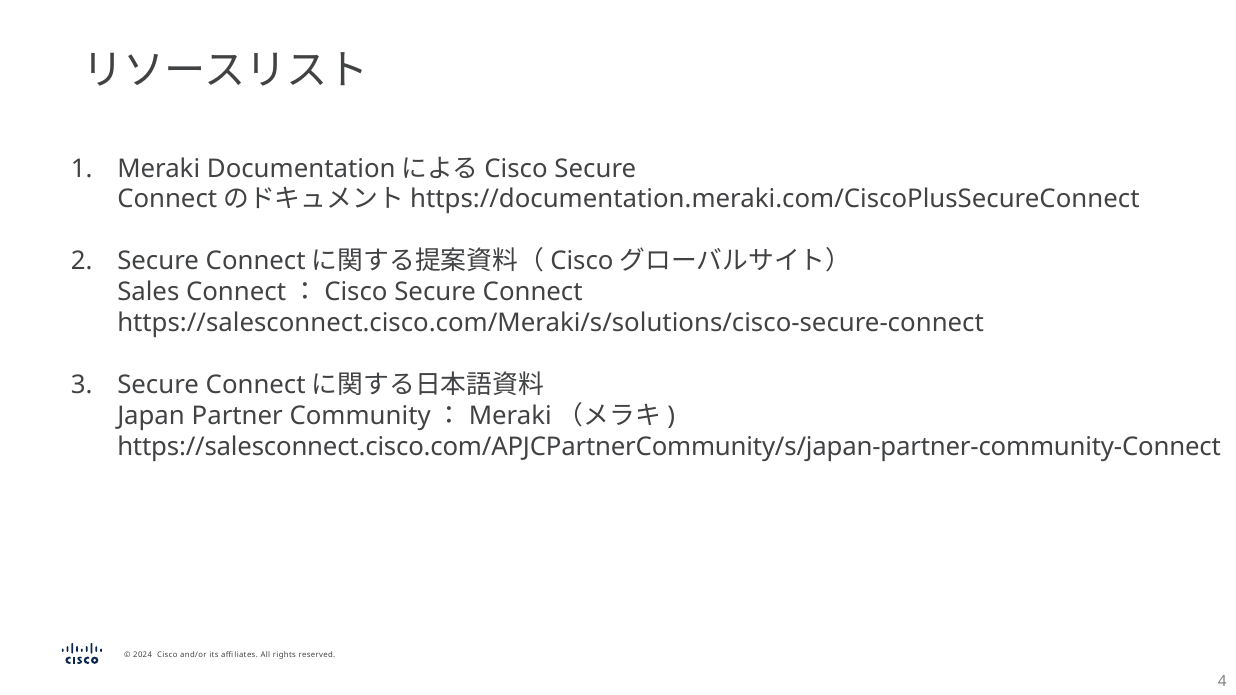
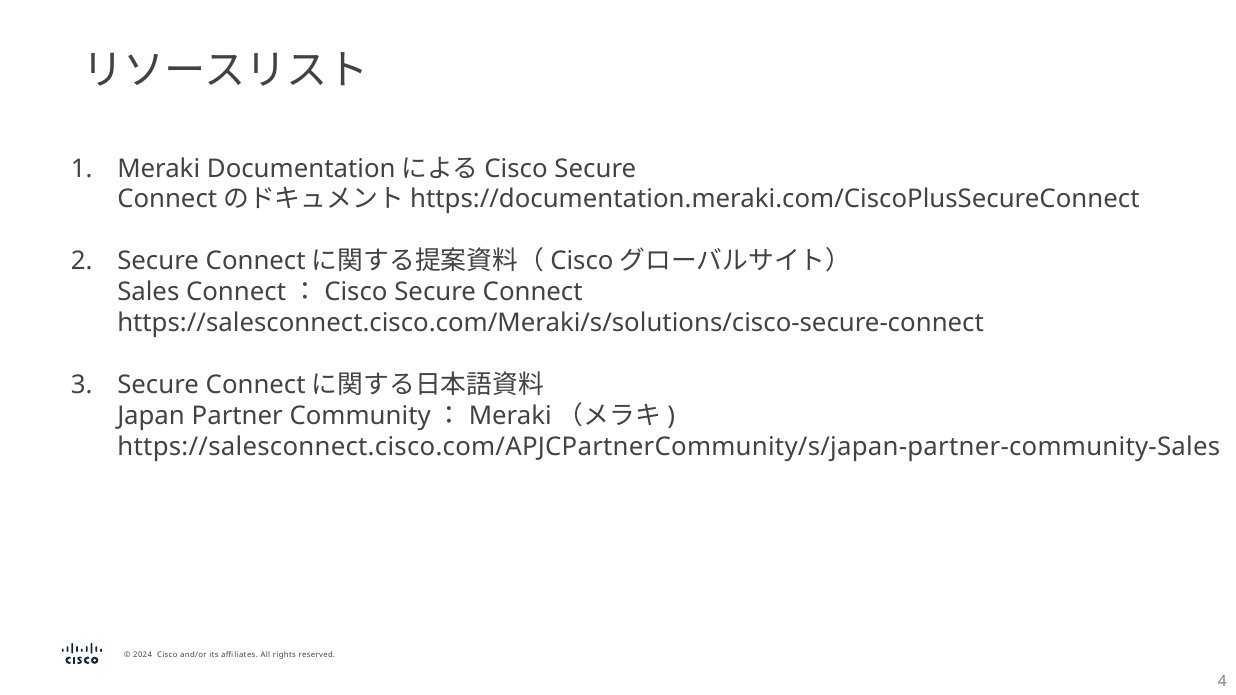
https://salesconnect.cisco.com/APJCPartnerCommunity/s/japan-partner-community-Connect: https://salesconnect.cisco.com/APJCPartnerCommunity/s/japan-partner-community-Connect -> https://salesconnect.cisco.com/APJCPartnerCommunity/s/japan-partner-community-Sales (669, 447)
